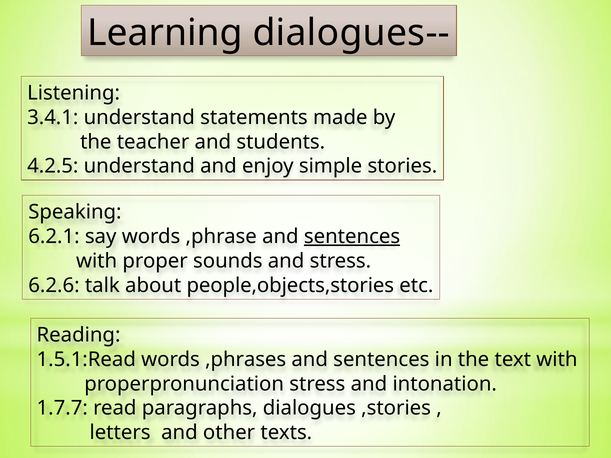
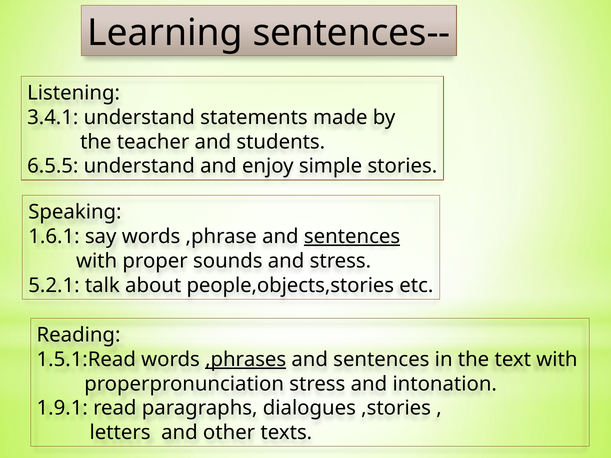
dialogues--: dialogues-- -> sentences-- (351, 33)
4.2.5: 4.2.5 -> 6.5.5 (53, 166)
6.2.1: 6.2.1 -> 1.6.1 (54, 237)
6.2.6: 6.2.6 -> 5.2.1 (54, 285)
,phrases underline: none -> present (246, 360)
1.7.7: 1.7.7 -> 1.9.1 (62, 408)
